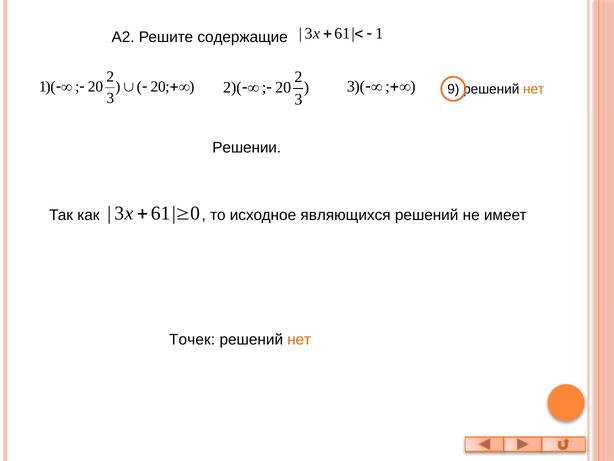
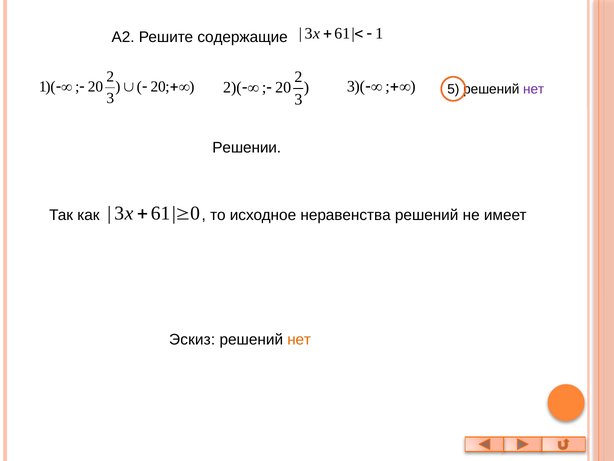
9: 9 -> 5 (453, 89)
нет colour: orange -> purple (534, 89)
являющихся: являющихся -> неравенства (346, 215)
Точек: Точек -> Эскиз (192, 339)
